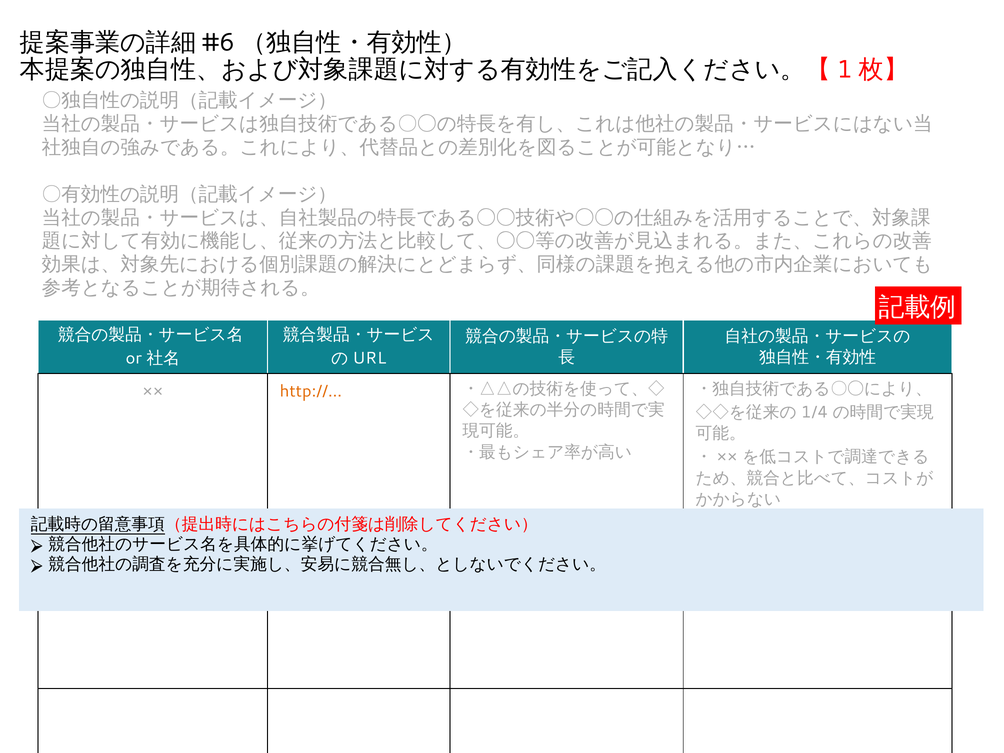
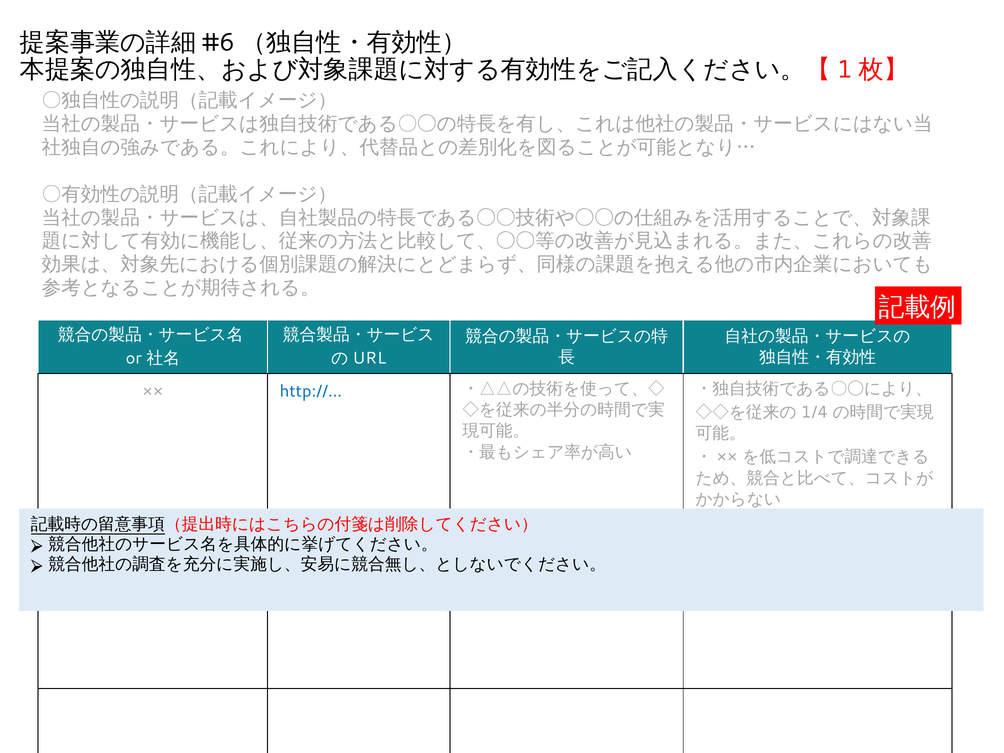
http:// colour: orange -> blue (311, 391)
